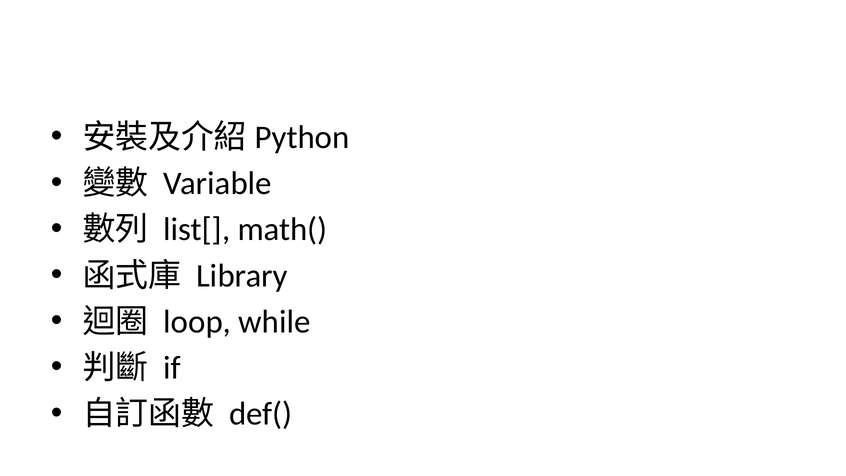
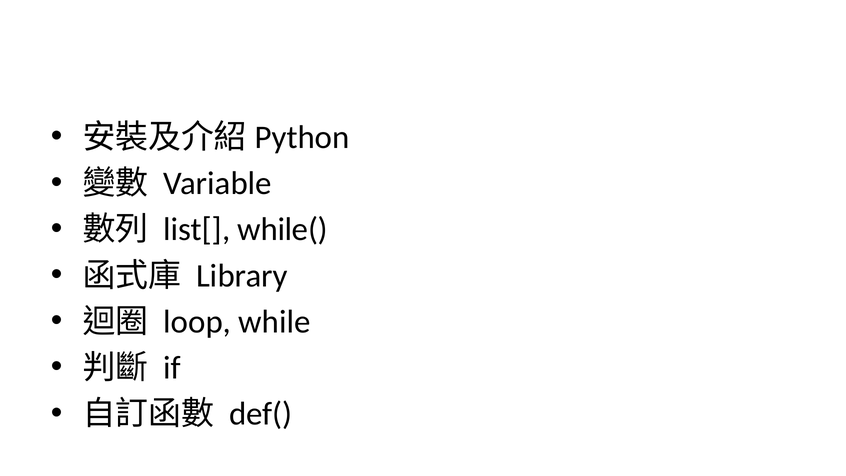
math(: math( -> while( (283, 230)
